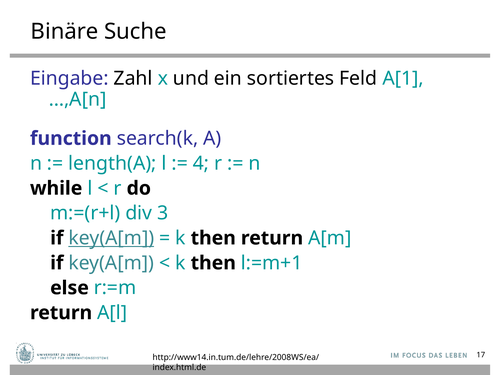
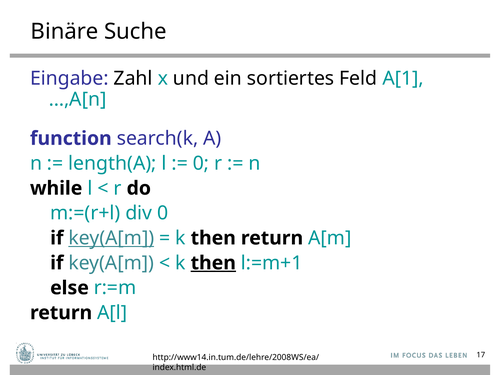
4: 4 -> 0 (201, 163)
div 3: 3 -> 0 (163, 213)
then underline: none -> present (213, 263)
